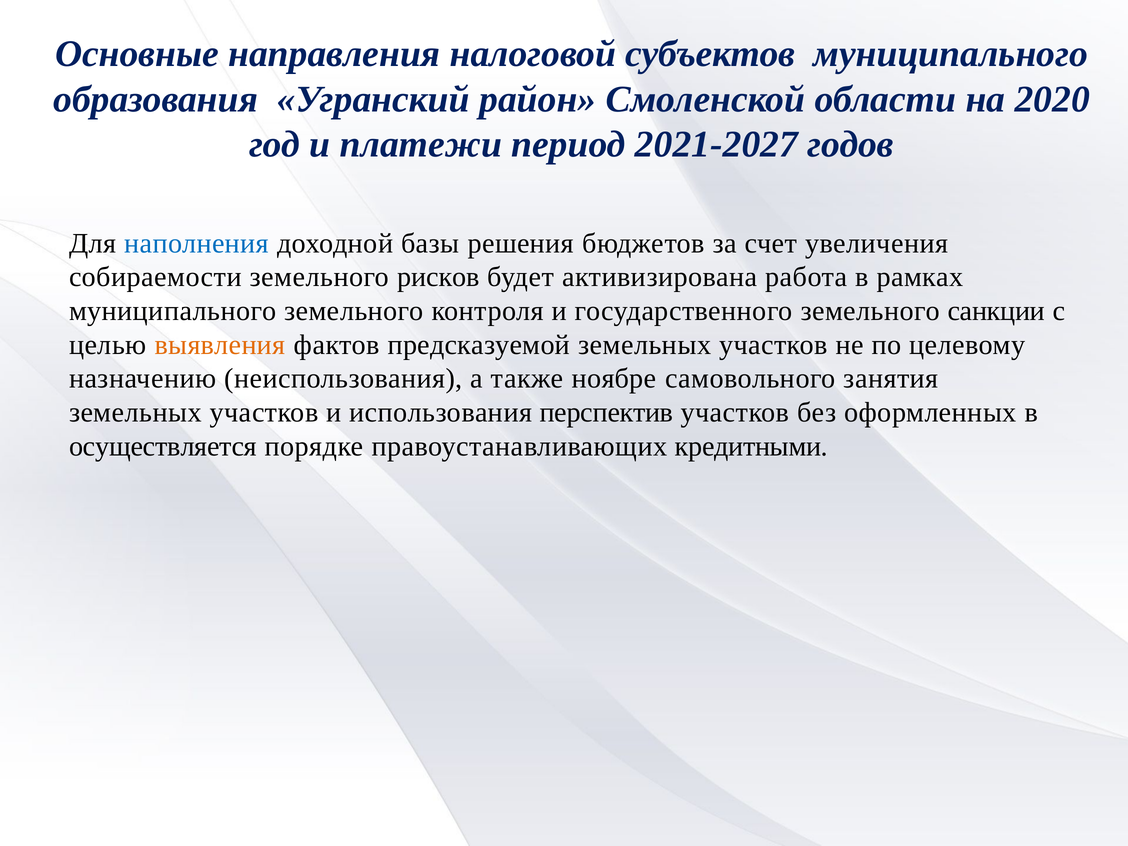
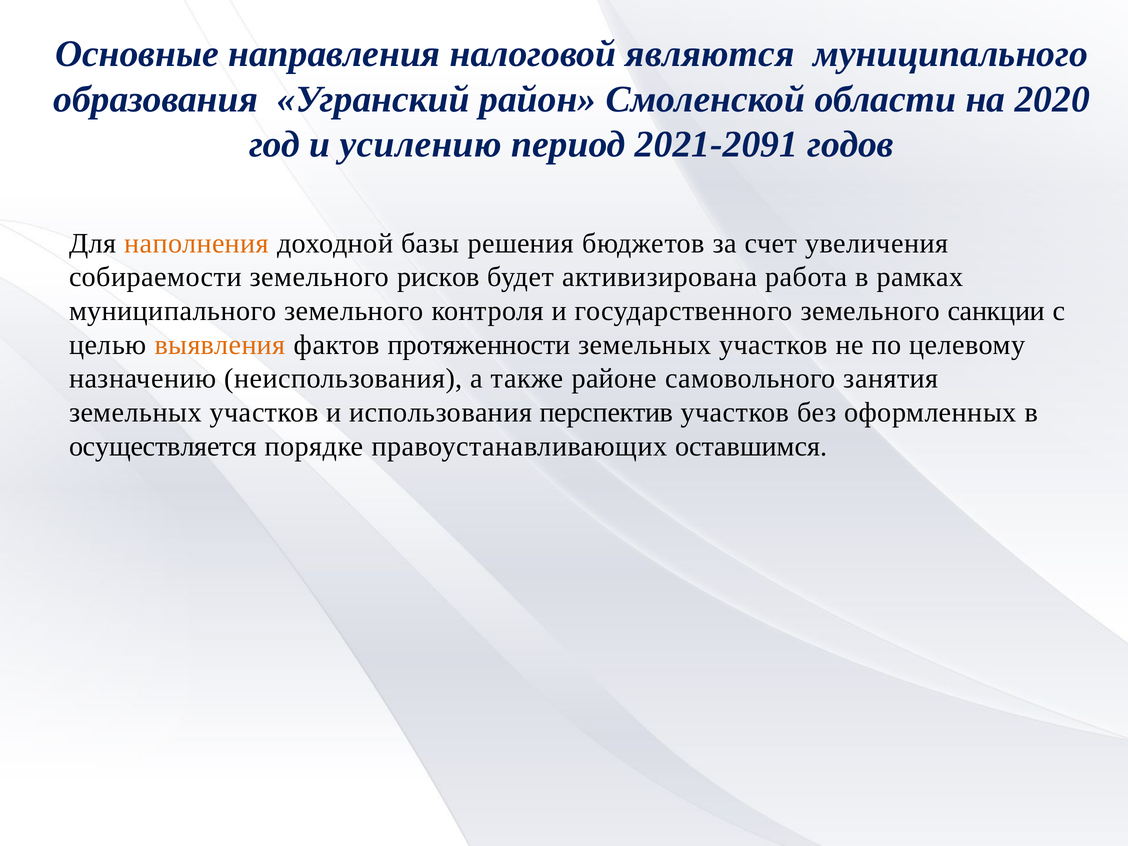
субъектов: субъектов -> являются (710, 54)
платежи: платежи -> усилению (421, 144)
2021-2027: 2021-2027 -> 2021-2091 (717, 144)
наполнения colour: blue -> orange (197, 243)
предсказуемой: предсказуемой -> протяженности (479, 345)
ноябре: ноябре -> районе (614, 379)
кредитными: кредитными -> оставшимся (751, 446)
